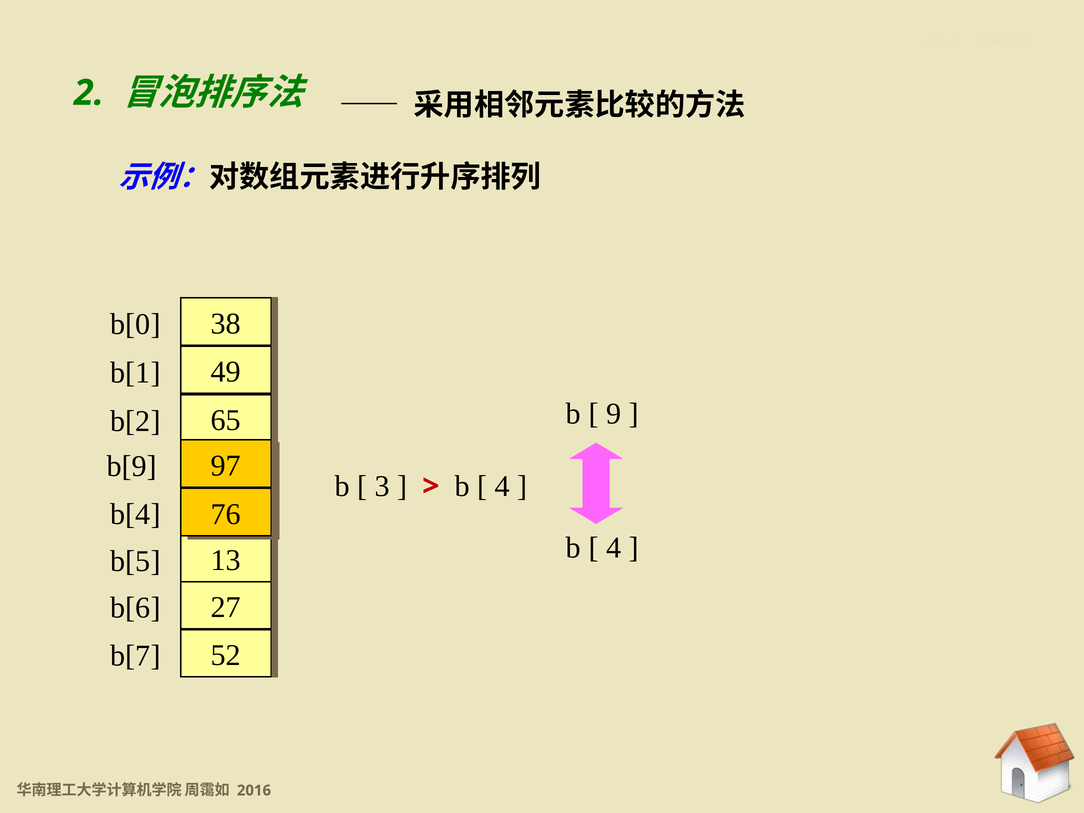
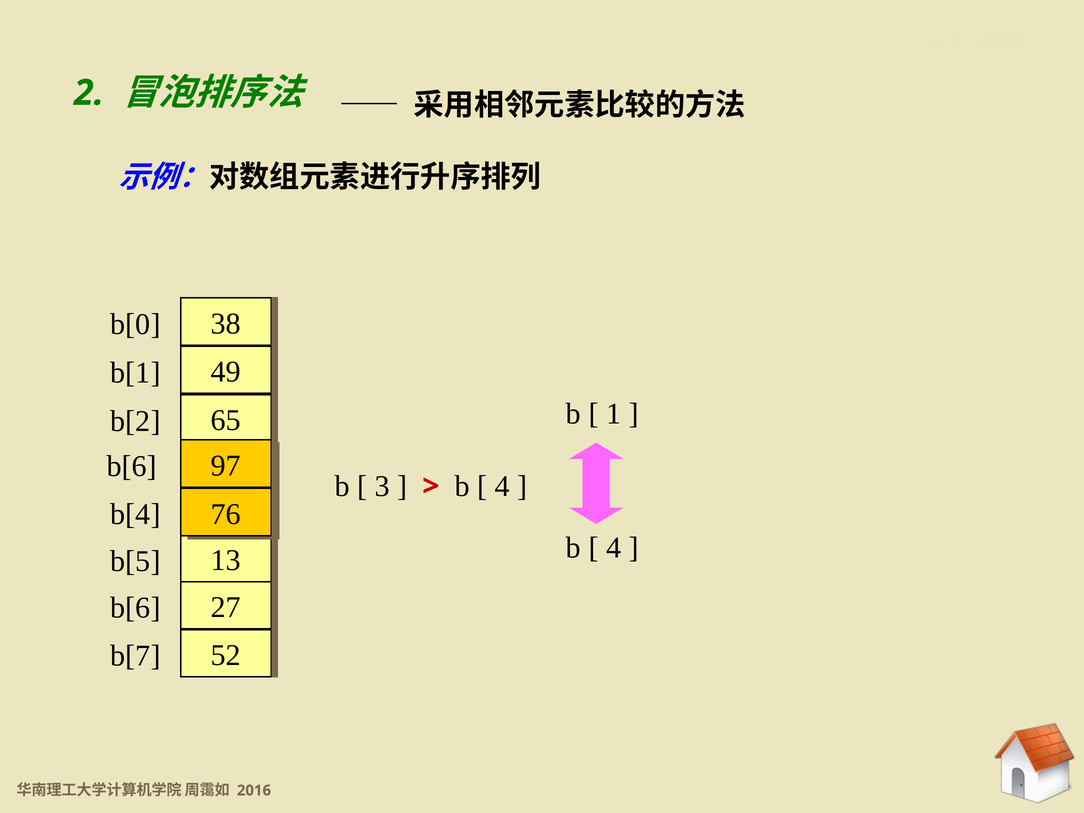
9: 9 -> 1 (614, 414)
b[9: b[9 -> b[6 (132, 466)
